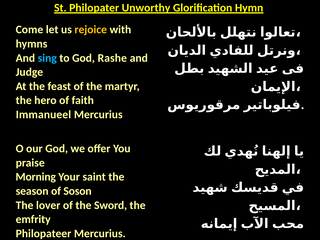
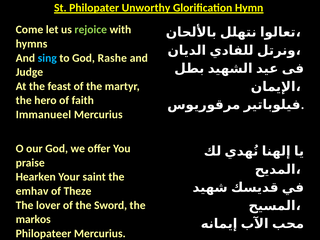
rejoice colour: yellow -> light green (91, 30)
Morning: Morning -> Hearken (36, 177)
season: season -> emhav (32, 191)
Soson: Soson -> Theze (77, 191)
emfrity: emfrity -> markos (33, 219)
